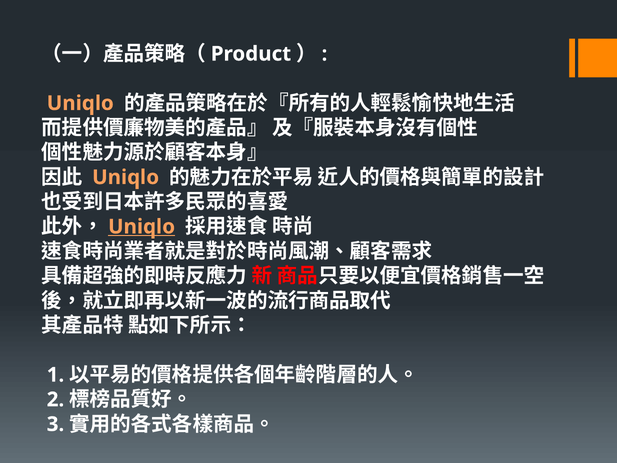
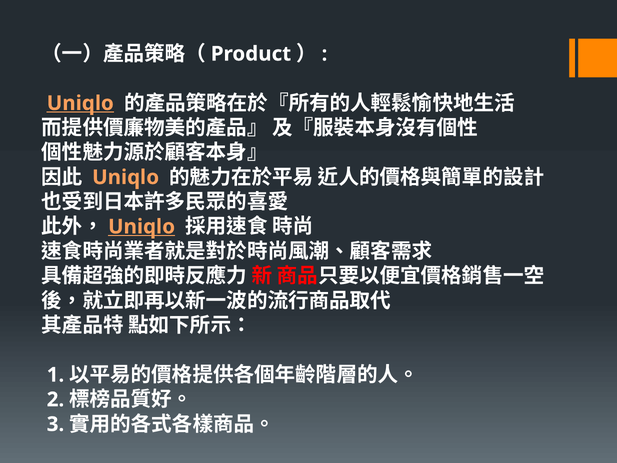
Uniqlo underline: none -> present (80, 103)
